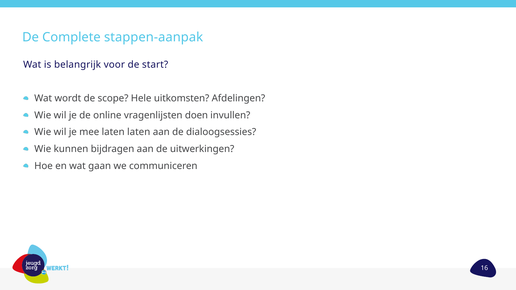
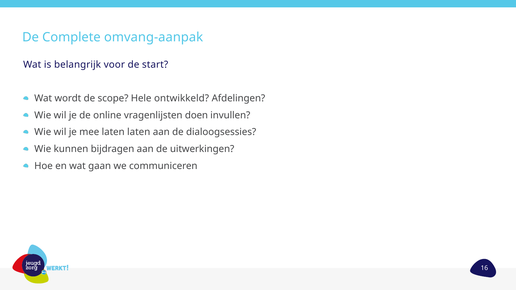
stappen-aanpak: stappen-aanpak -> omvang-aanpak (154, 37)
uitkomsten: uitkomsten -> ontwikkeld (182, 98)
